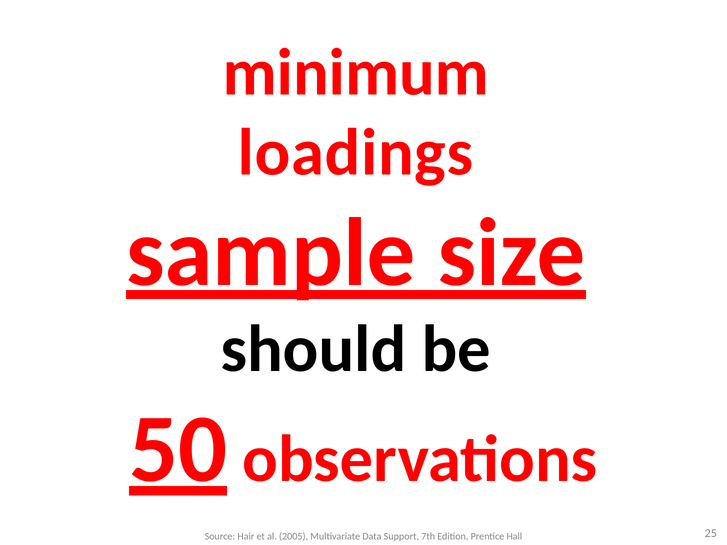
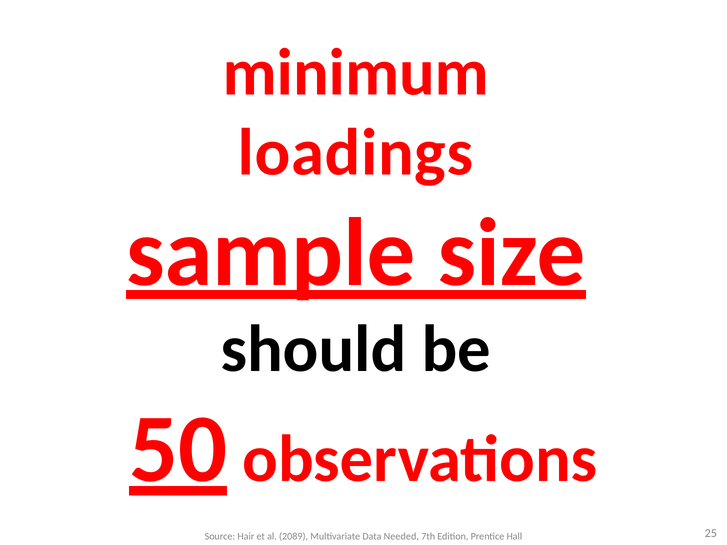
2005: 2005 -> 2089 (294, 537)
Support: Support -> Needed (401, 537)
